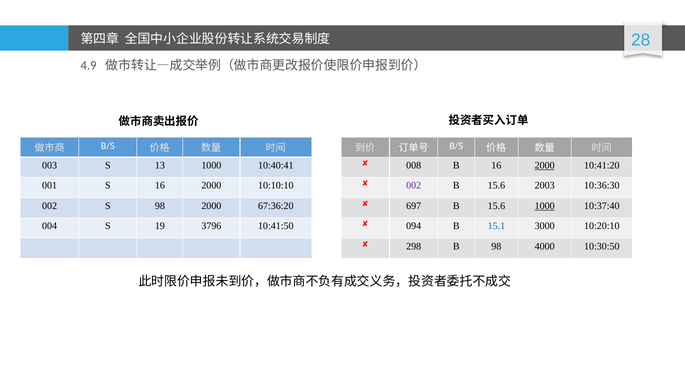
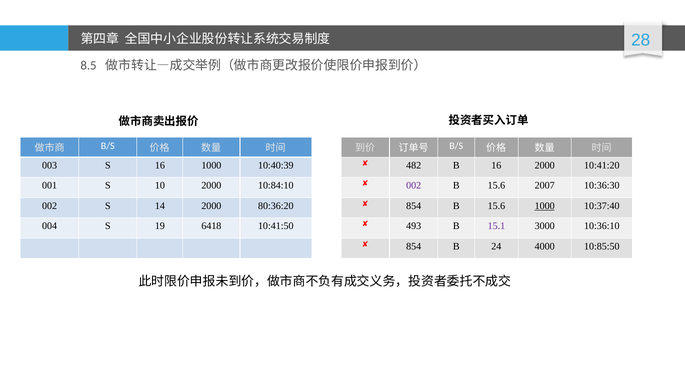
4.9: 4.9 -> 8.5 (89, 66)
008: 008 -> 482 (414, 166)
2000 underline: present -> none (545, 166)
S 13: 13 -> 16 (160, 166)
10:40:41: 10:40:41 -> 10:40:39 (276, 166)
2003: 2003 -> 2007 (545, 186)
S 16: 16 -> 10 (160, 186)
10:10:10: 10:10:10 -> 10:84:10 (276, 186)
697: 697 -> 854 (414, 206)
S 98: 98 -> 14 (160, 206)
67:36:20: 67:36:20 -> 80:36:20 (276, 206)
094: 094 -> 493 (414, 226)
15.1 colour: blue -> purple (496, 226)
10:20:10: 10:20:10 -> 10:36:10 (602, 226)
3796: 3796 -> 6418 (211, 226)
298: 298 -> 854 (414, 246)
B 98: 98 -> 24 (496, 246)
10:30:50: 10:30:50 -> 10:85:50 (602, 246)
